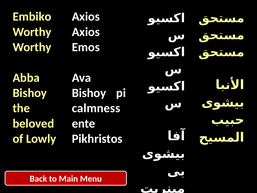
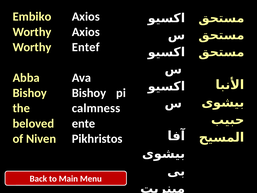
Emos: Emos -> Entef (86, 47)
Lowly: Lowly -> Niven (41, 139)
